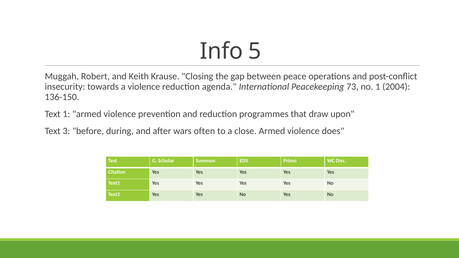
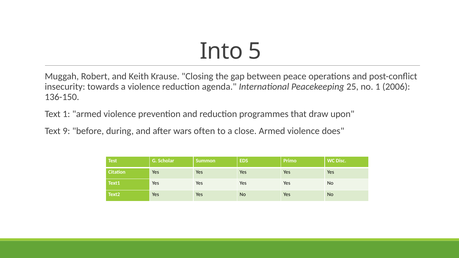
Info: Info -> Into (221, 51)
73: 73 -> 25 (352, 87)
2004: 2004 -> 2006 (396, 87)
3: 3 -> 9 (66, 131)
